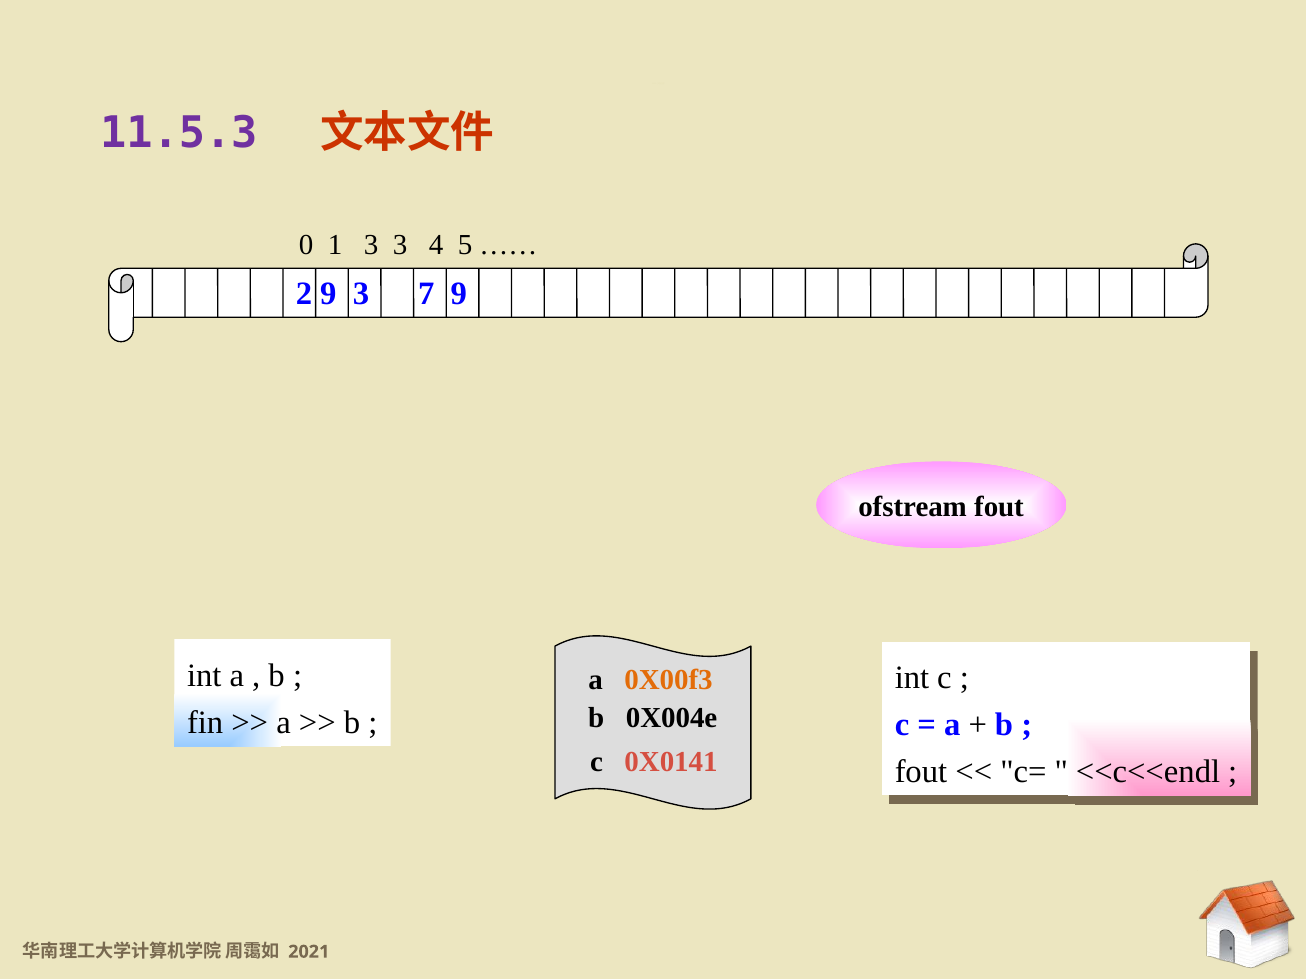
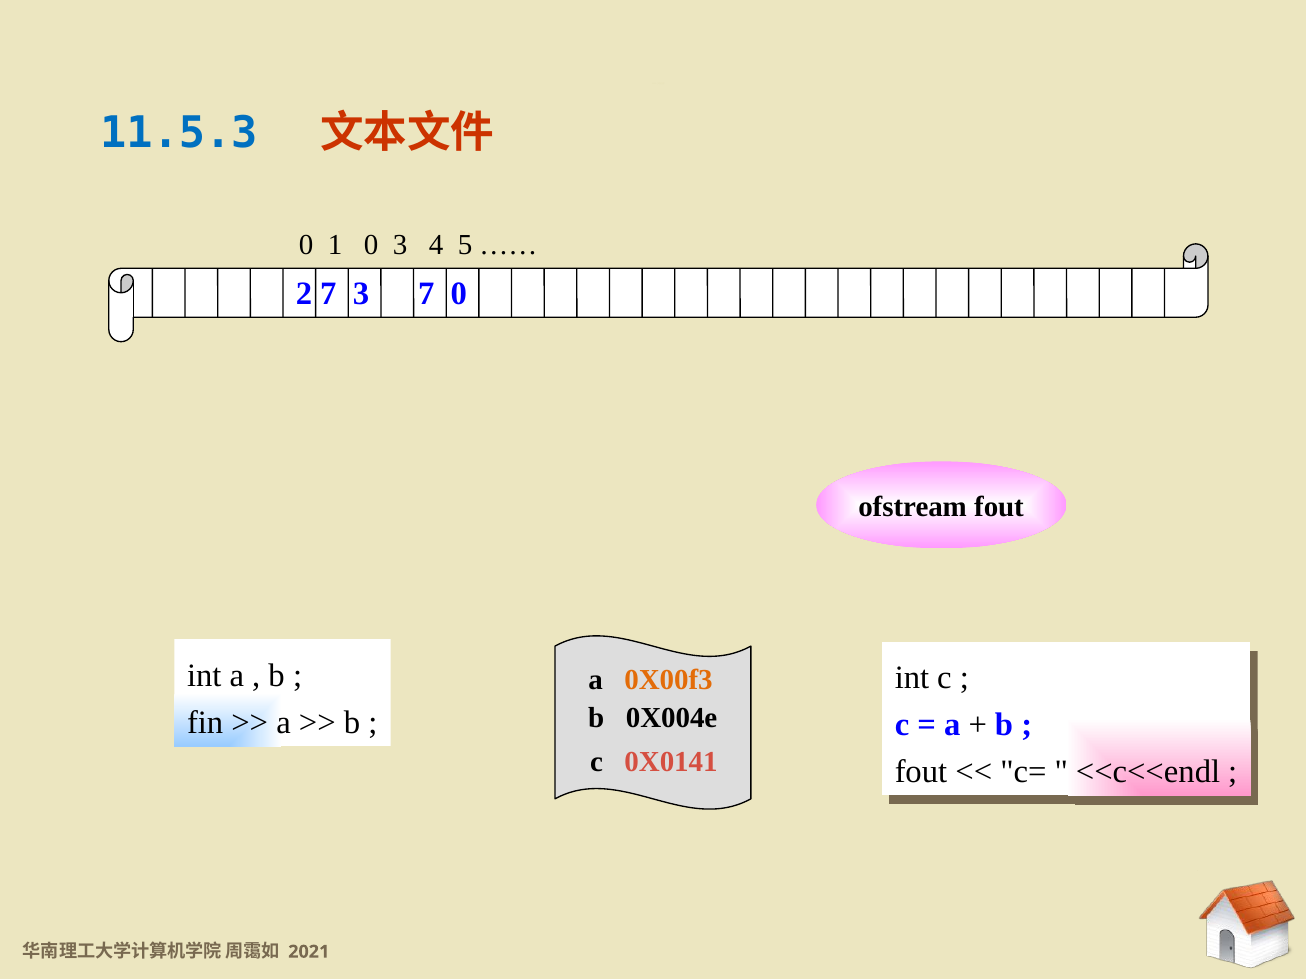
11.5.3 colour: purple -> blue (179, 134)
1 3: 3 -> 0 (371, 245)
2 9: 9 -> 7 (328, 294)
7 9: 9 -> 0 (459, 294)
